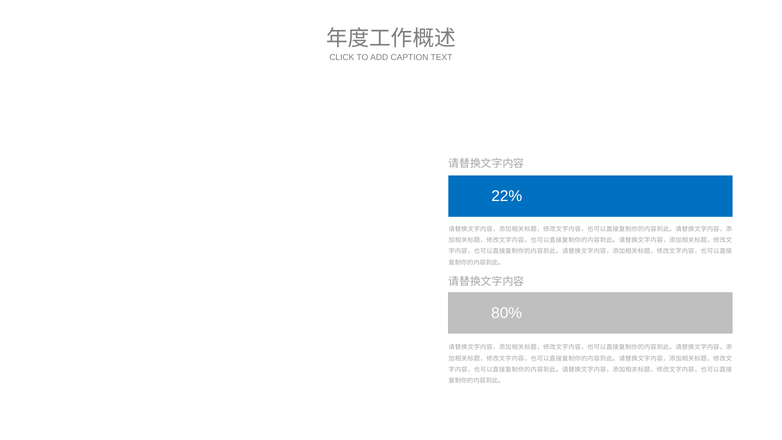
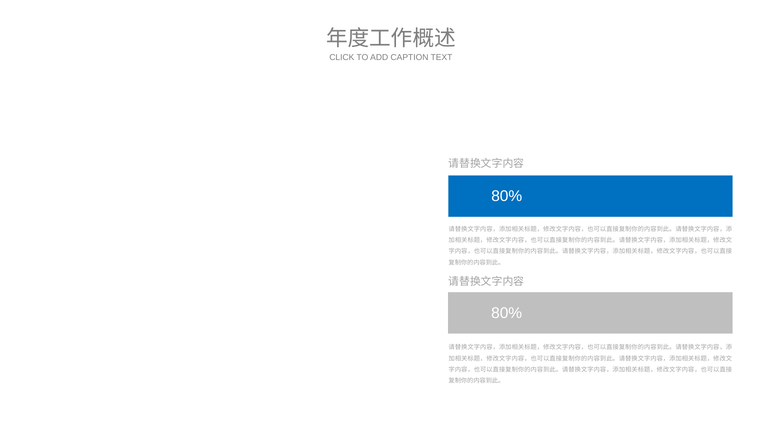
22%: 22% -> 80% (507, 196)
